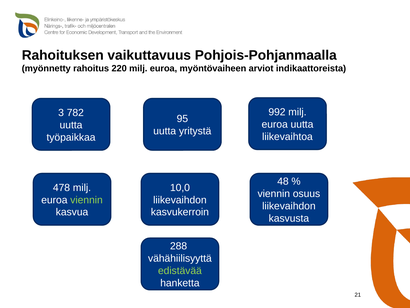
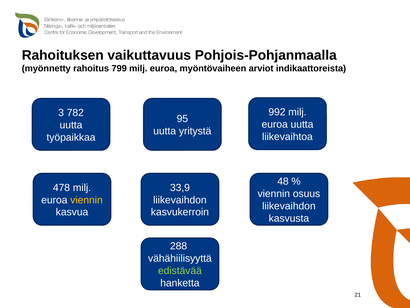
220: 220 -> 799 (119, 68)
10,0: 10,0 -> 33,9 (180, 187)
viennin colour: light green -> yellow (87, 200)
